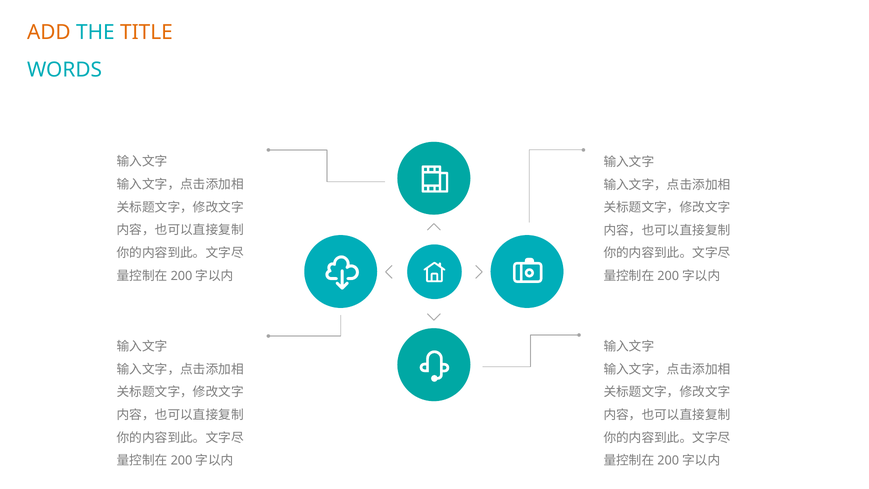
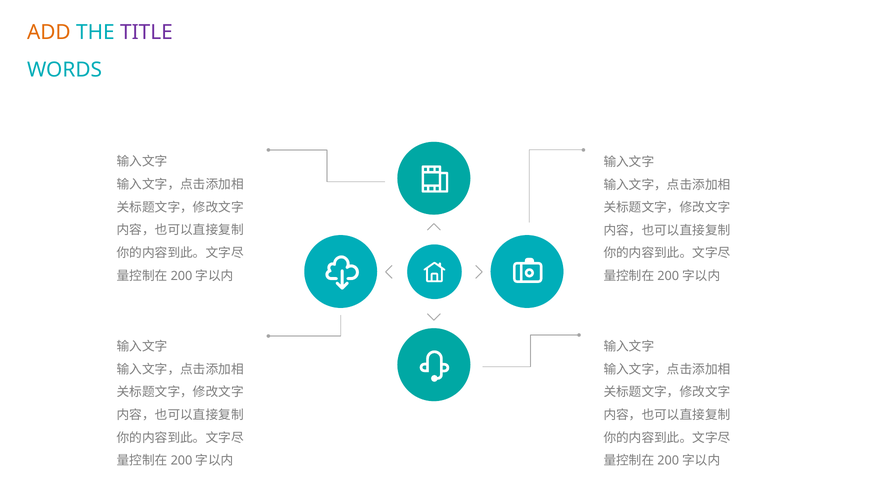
TITLE colour: orange -> purple (146, 32)
